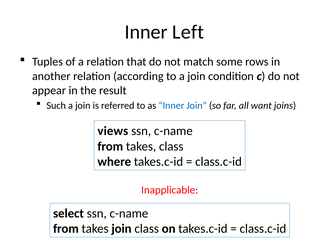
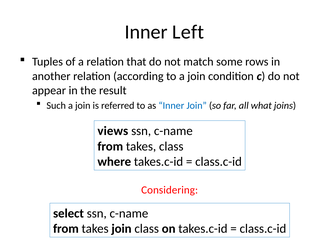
want: want -> what (261, 105)
Inapplicable: Inapplicable -> Considering (170, 190)
